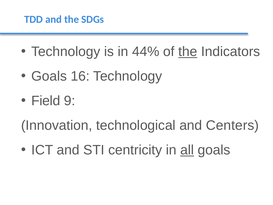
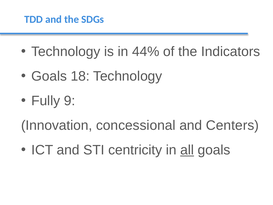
the underline: present -> none (188, 52)
16: 16 -> 18 (80, 76)
Field: Field -> Fully (46, 101)
technological: technological -> concessional (136, 125)
